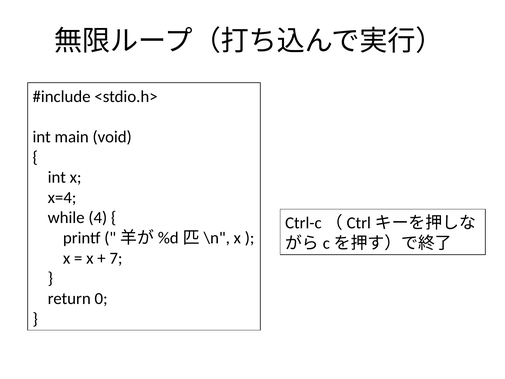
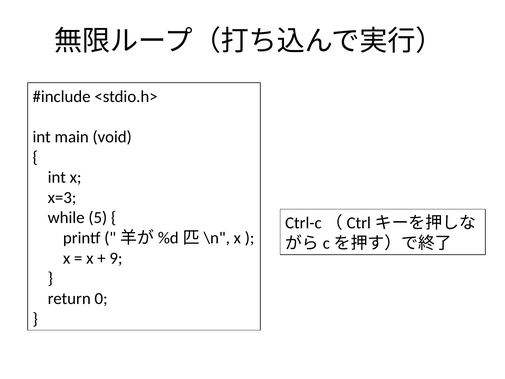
x=4: x=4 -> x=3 (62, 197)
4: 4 -> 5 (98, 218)
7: 7 -> 9 (116, 258)
